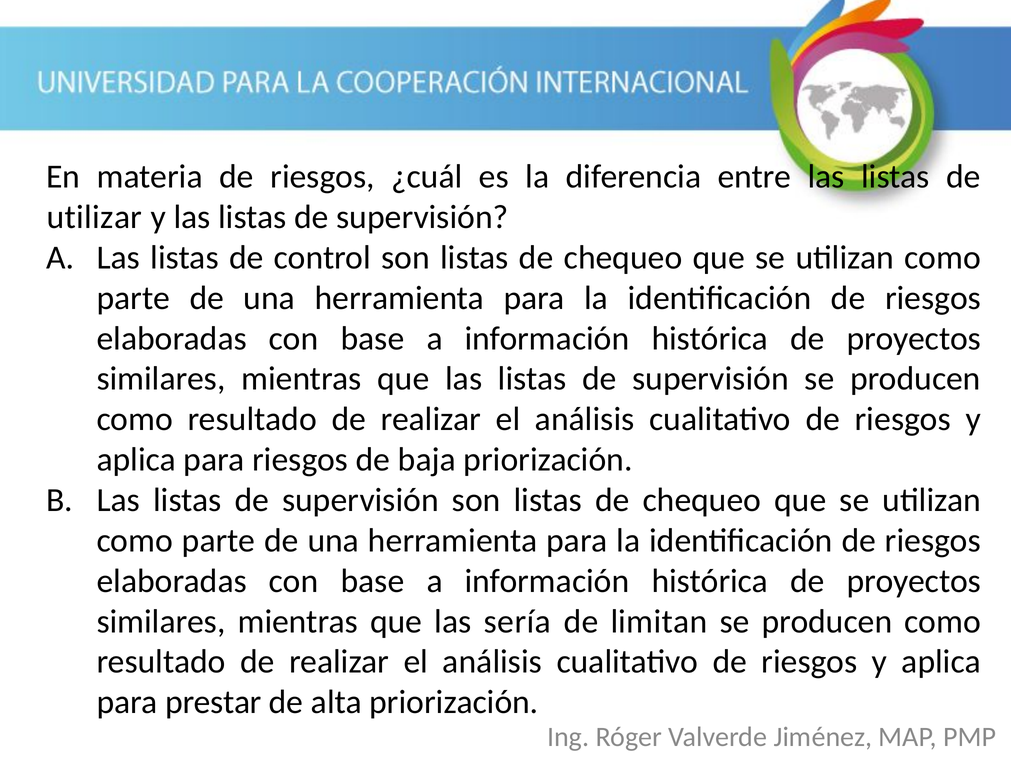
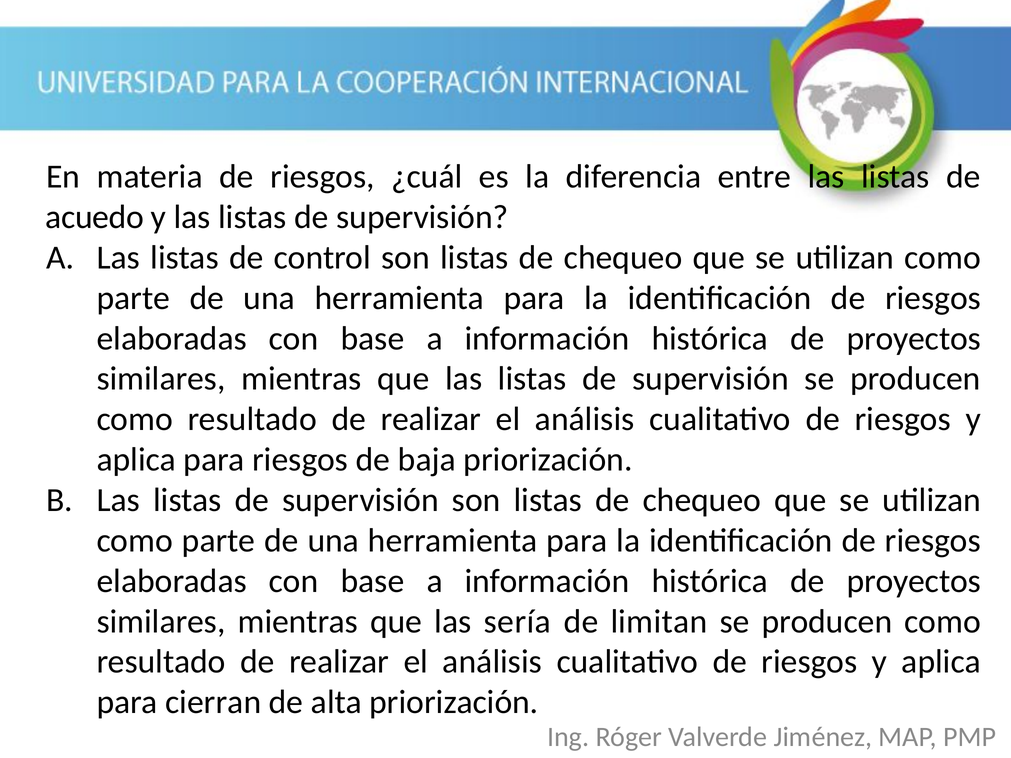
utilizar: utilizar -> acuedo (95, 217)
prestar: prestar -> cierran (213, 703)
